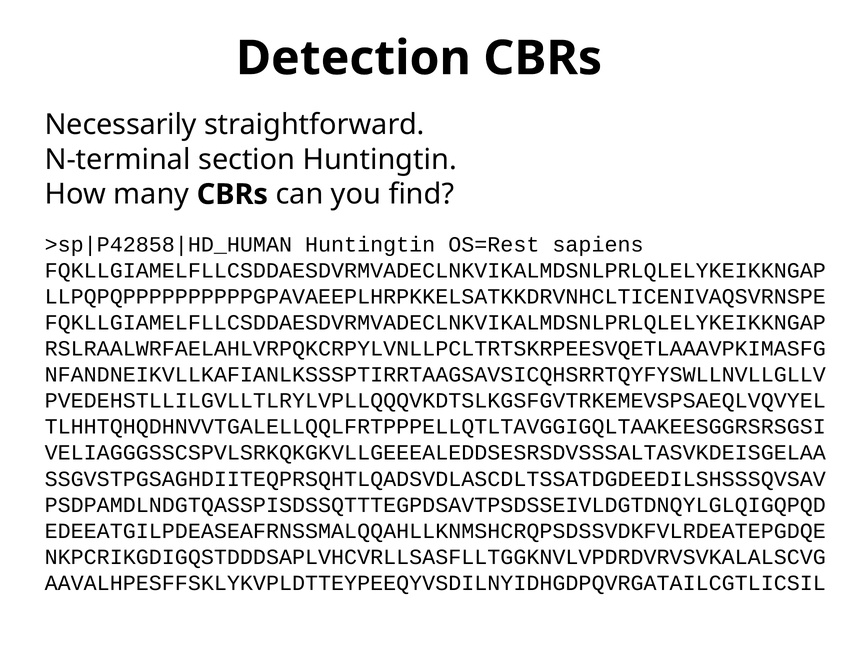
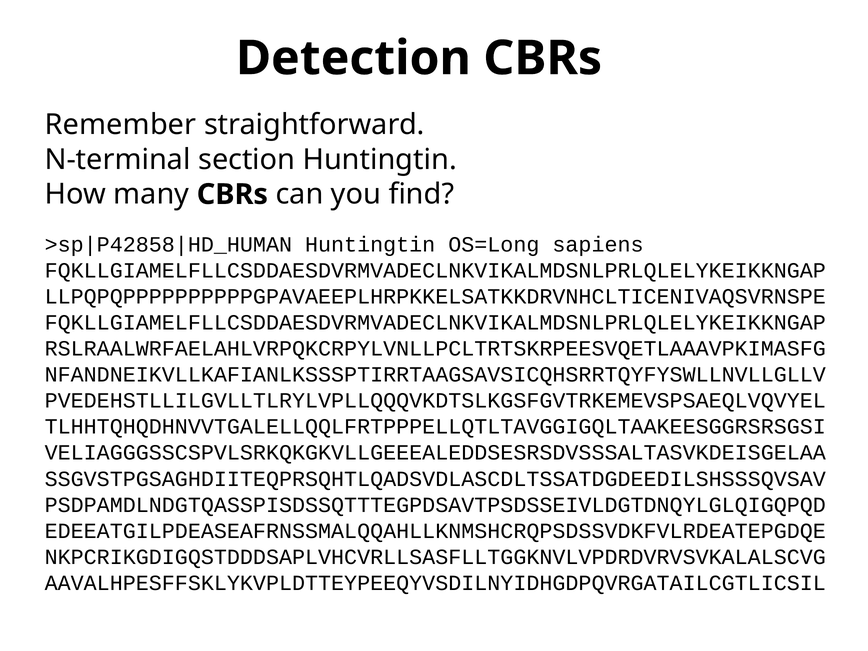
Necessarily: Necessarily -> Remember (121, 125)
OS=Rest: OS=Rest -> OS=Long (494, 244)
